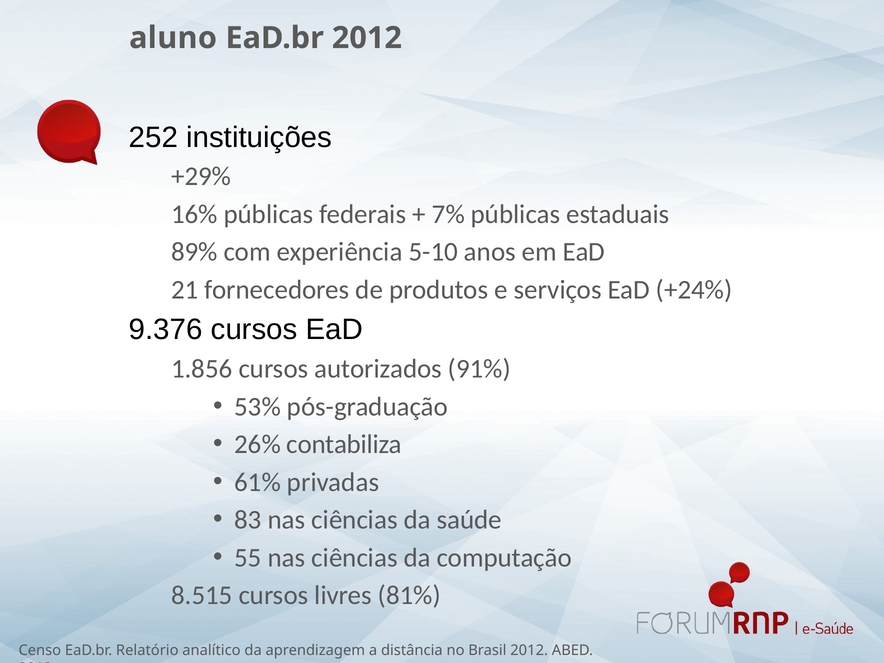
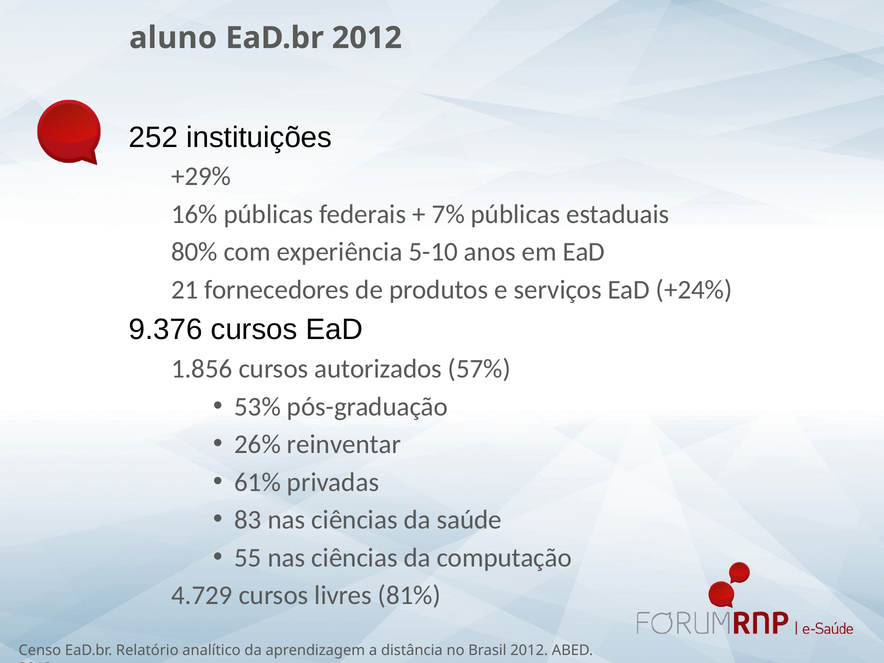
89%: 89% -> 80% (194, 252)
91%: 91% -> 57% (479, 369)
contabiliza: contabiliza -> reinventar (344, 444)
8.515: 8.515 -> 4.729 (202, 596)
